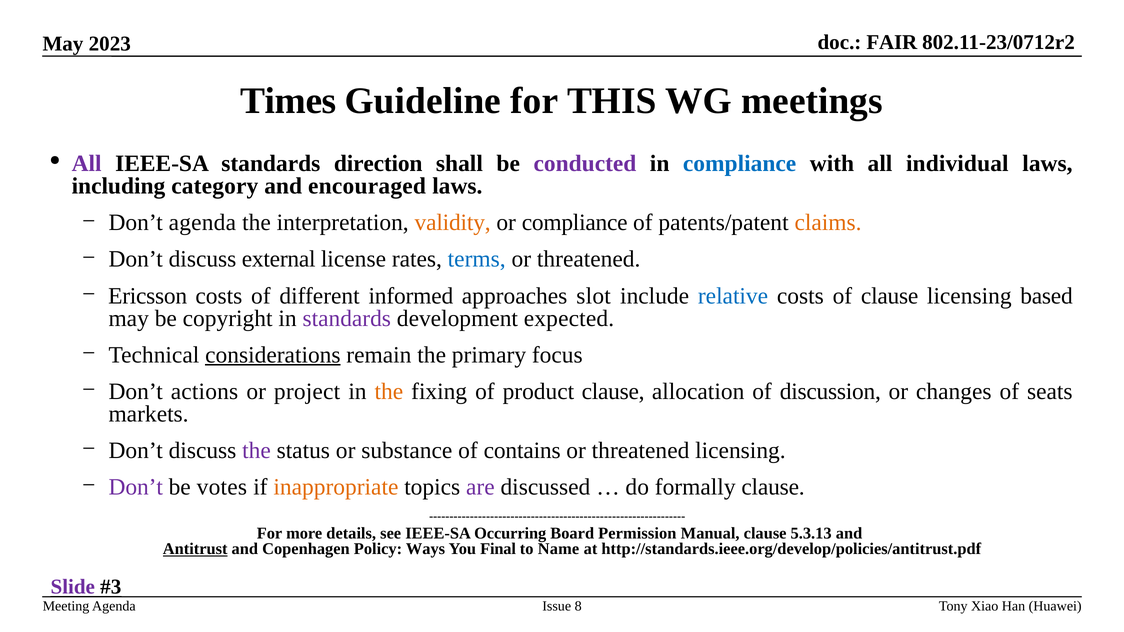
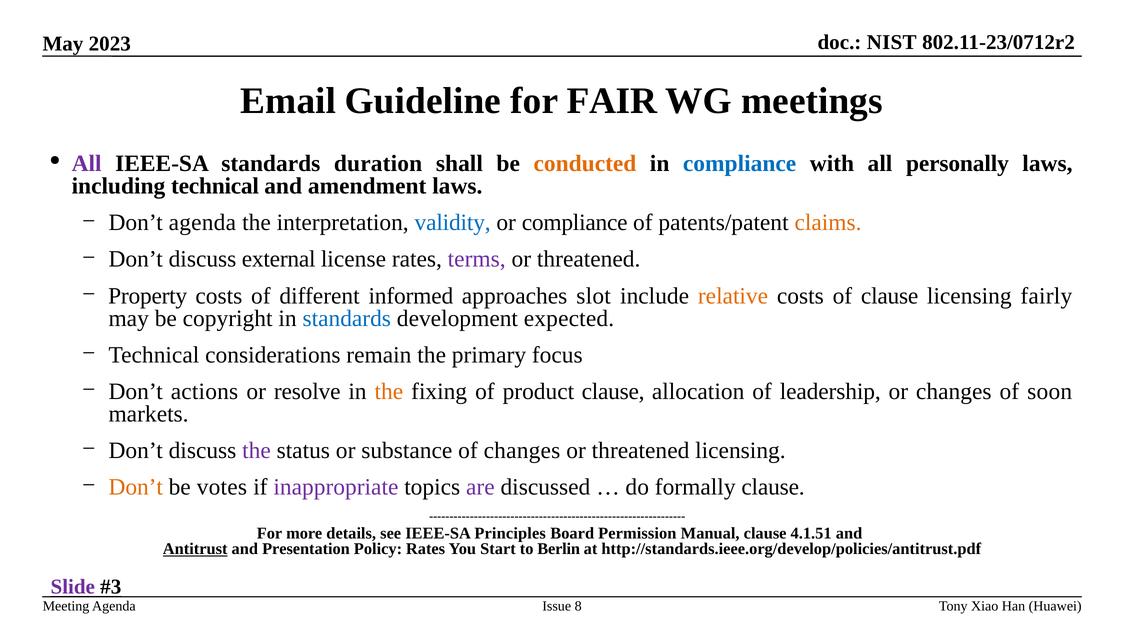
FAIR: FAIR -> NIST (892, 42)
Times: Times -> Email (288, 101)
THIS: THIS -> FAIR (612, 101)
direction: direction -> duration (378, 164)
conducted colour: purple -> orange (585, 164)
individual: individual -> personally (957, 164)
including category: category -> technical (215, 186)
encouraged: encouraged -> amendment (367, 186)
validity colour: orange -> blue (453, 223)
terms colour: blue -> purple (477, 259)
Ericsson: Ericsson -> Property (148, 296)
relative colour: blue -> orange (733, 296)
based: based -> fairly (1046, 296)
standards colour: purple -> blue (347, 318)
considerations underline: present -> none (273, 355)
project: project -> resolve (307, 391)
discussion: discussion -> leadership (830, 391)
seats: seats -> soon (1050, 391)
of contains: contains -> changes (522, 451)
Don’t colour: purple -> orange (136, 487)
inappropriate colour: orange -> purple (336, 487)
Occurring: Occurring -> Principles (510, 533)
5.3.13: 5.3.13 -> 4.1.51 (811, 533)
Copenhagen: Copenhagen -> Presentation (306, 549)
Policy Ways: Ways -> Rates (426, 549)
Final: Final -> Start (498, 549)
Name: Name -> Berlin (559, 549)
